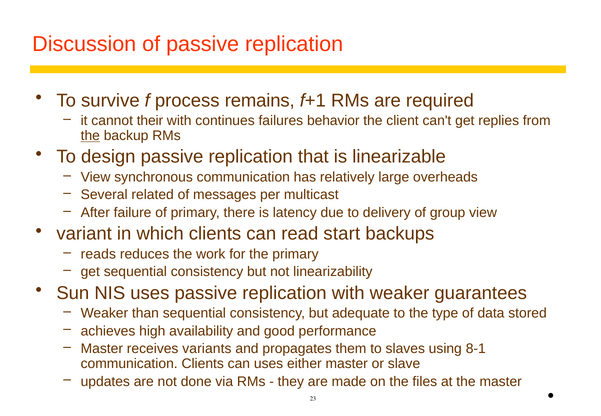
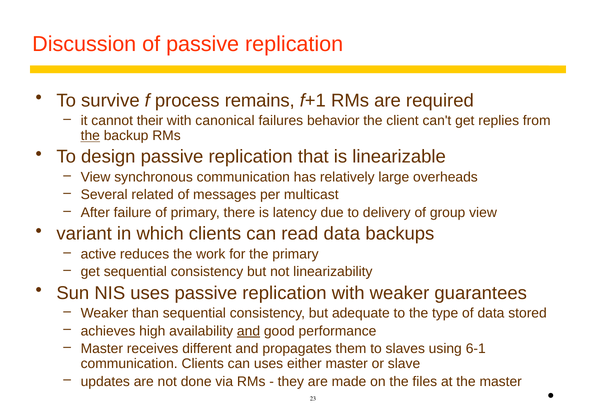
continues: continues -> canonical (225, 121)
read start: start -> data (342, 234)
reads: reads -> active (98, 254)
and underline: none -> present (249, 331)
variants: variants -> different (207, 349)
8-1: 8-1 -> 6-1 (476, 349)
